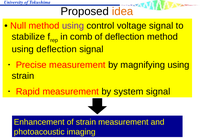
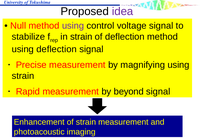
idea colour: orange -> purple (123, 11)
in comb: comb -> strain (81, 37)
system: system -> beyond (129, 92)
